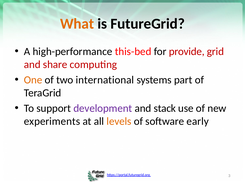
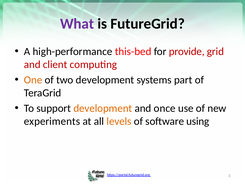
What colour: orange -> purple (77, 24)
share: share -> client (55, 64)
two international: international -> development (105, 80)
development colour: purple -> orange (103, 108)
stack: stack -> once (165, 108)
early: early -> using (198, 121)
